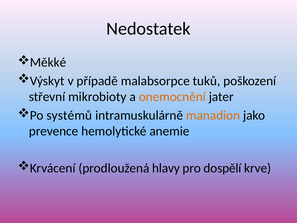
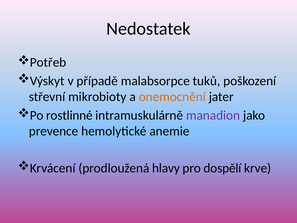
Měkké: Měkké -> Potřeb (48, 62)
systémů: systémů -> rostlinné (69, 115)
manadion colour: orange -> purple (213, 115)
